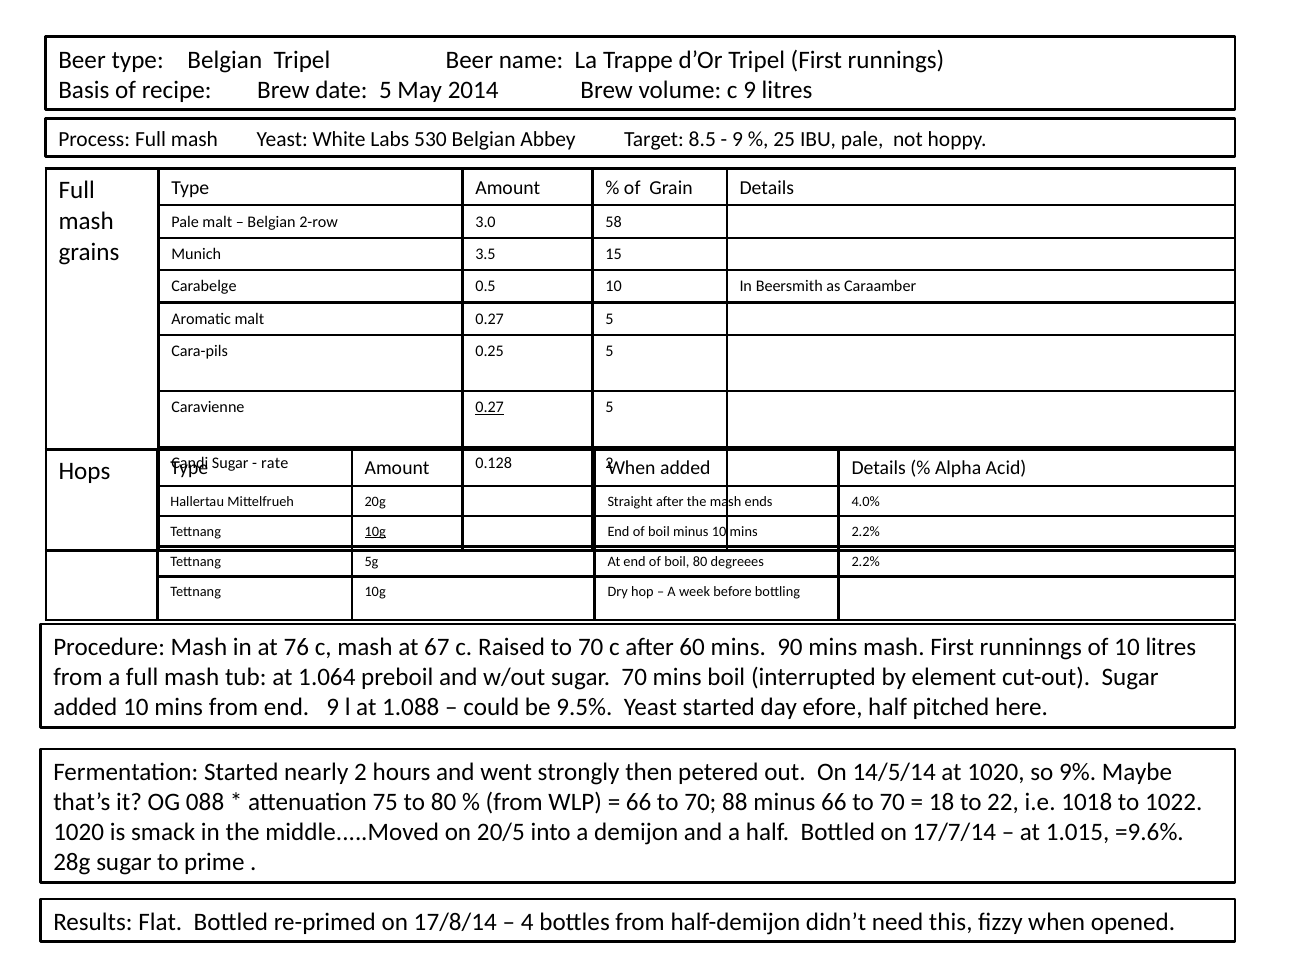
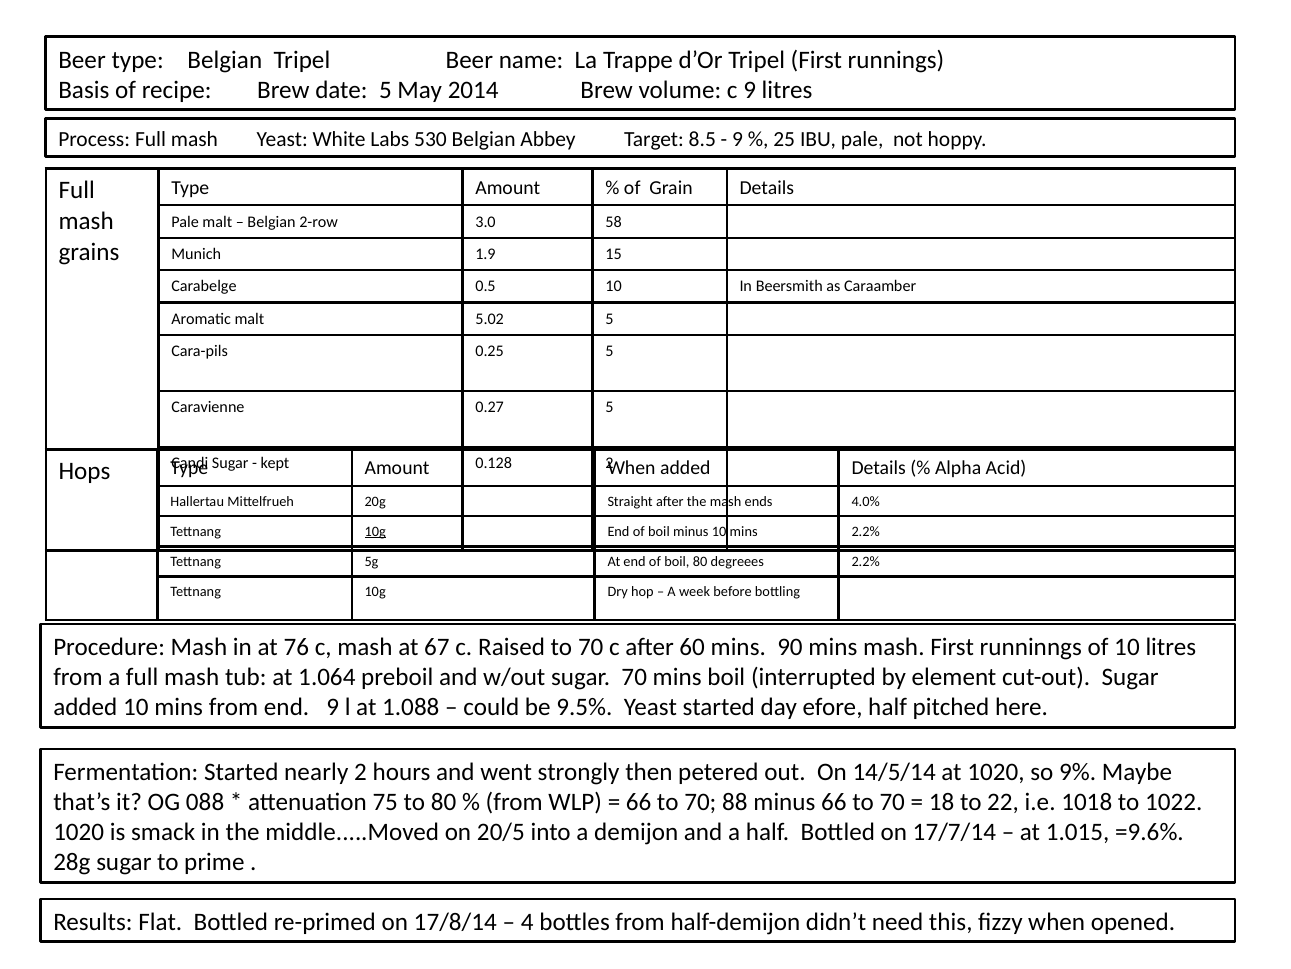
3.5: 3.5 -> 1.9 (486, 254)
malt 0.27: 0.27 -> 5.02 (490, 319)
0.27 underline: present -> none (490, 407)
rate: rate -> kept (275, 463)
